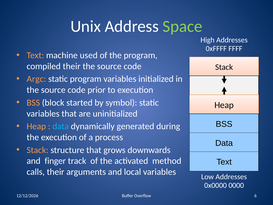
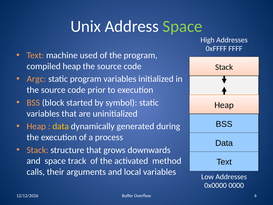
compiled their: their -> heap (72, 66)
data colour: light blue -> yellow (61, 126)
and finger: finger -> space (55, 161)
